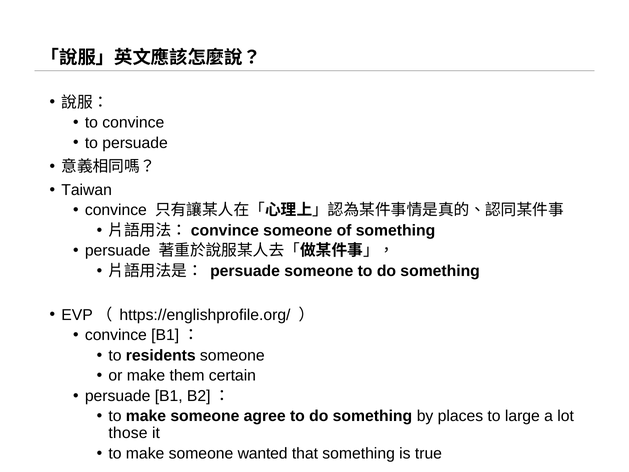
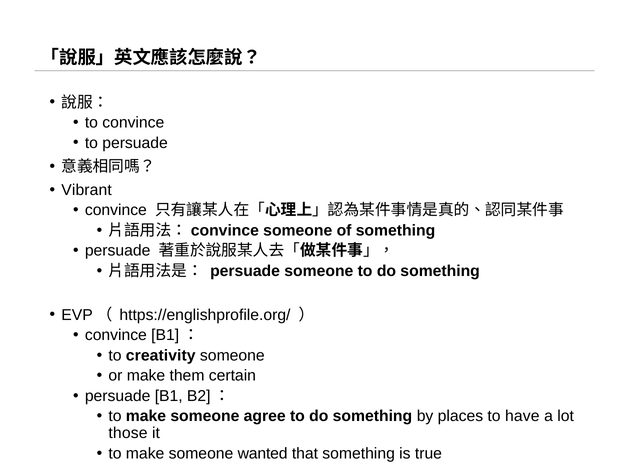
Taiwan: Taiwan -> Vibrant (87, 190)
residents: residents -> creativity (161, 355)
large: large -> have (522, 416)
